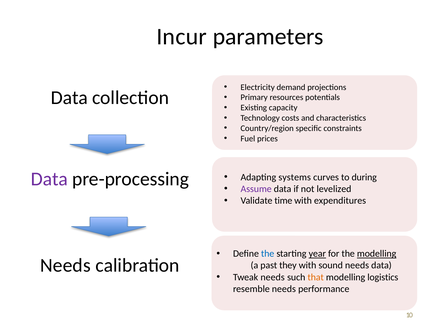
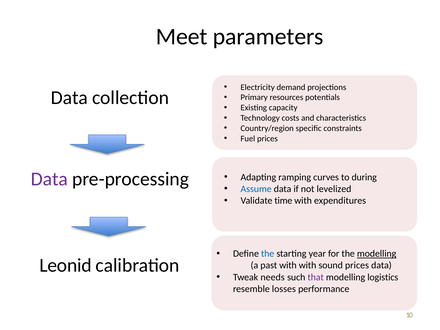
Incur: Incur -> Meet (182, 37)
systems: systems -> ramping (295, 177)
Assume colour: purple -> blue (256, 189)
year underline: present -> none (317, 254)
Needs: Needs -> Leonid (66, 265)
past they: they -> with (288, 265)
sound needs: needs -> prices (357, 265)
that colour: orange -> purple (316, 277)
resemble needs: needs -> losses (284, 289)
